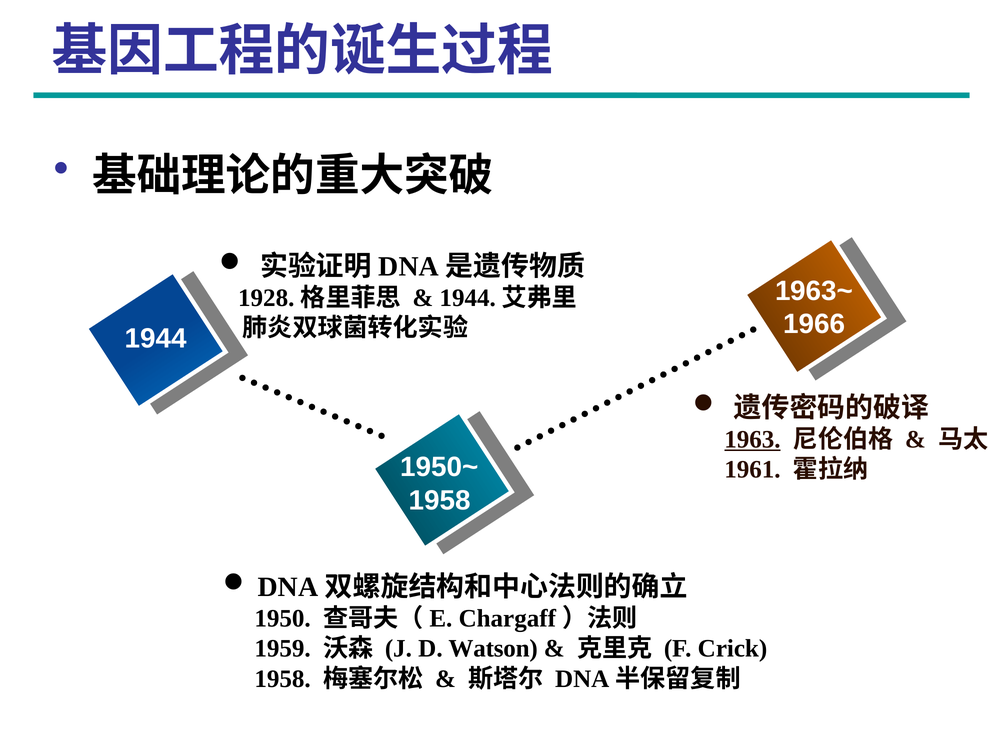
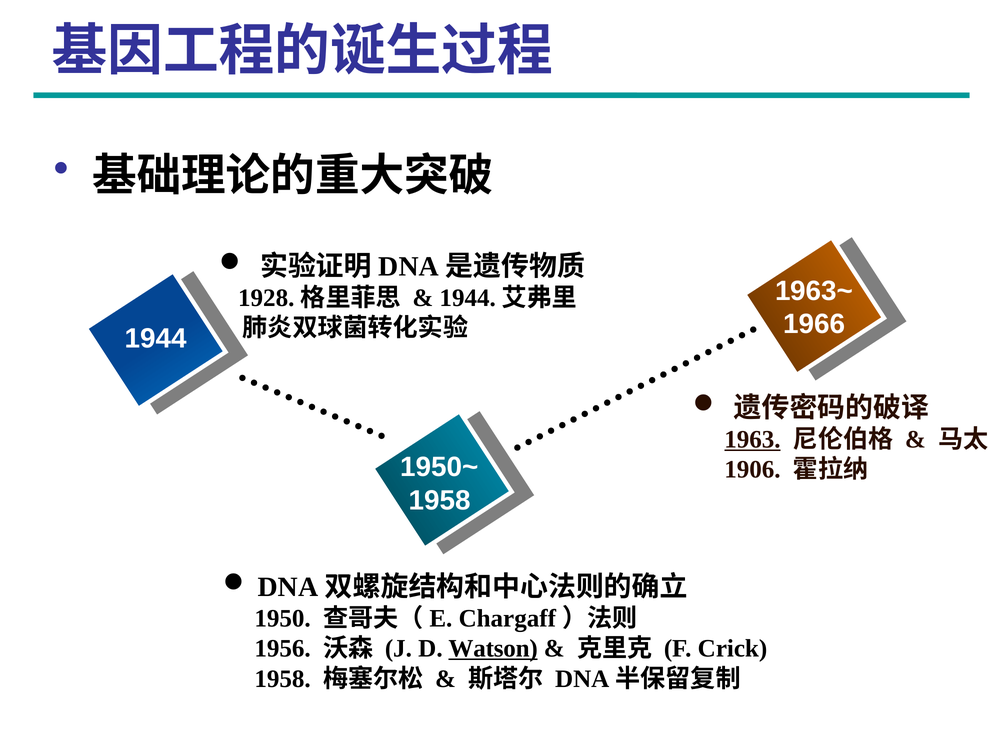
1961: 1961 -> 1906 (752, 469)
1959: 1959 -> 1956 (283, 648)
Watson underline: none -> present (493, 648)
